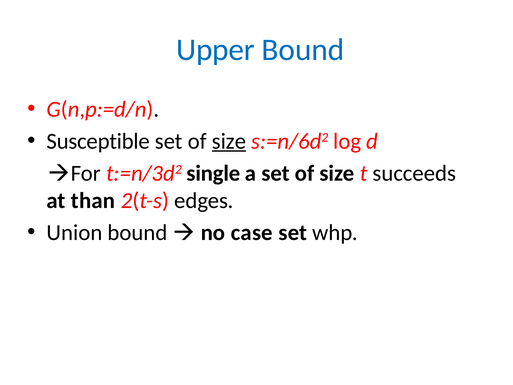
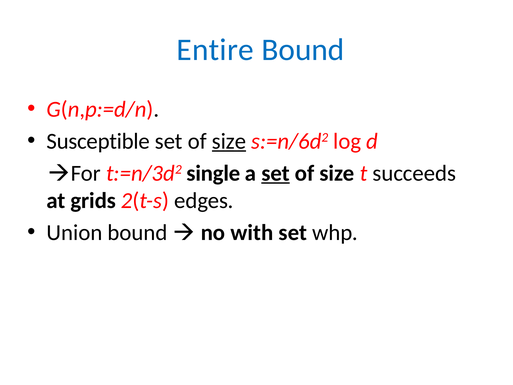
Upper: Upper -> Entire (215, 50)
set underline: none -> present (276, 173)
than: than -> grids (93, 200)
case: case -> with (252, 232)
